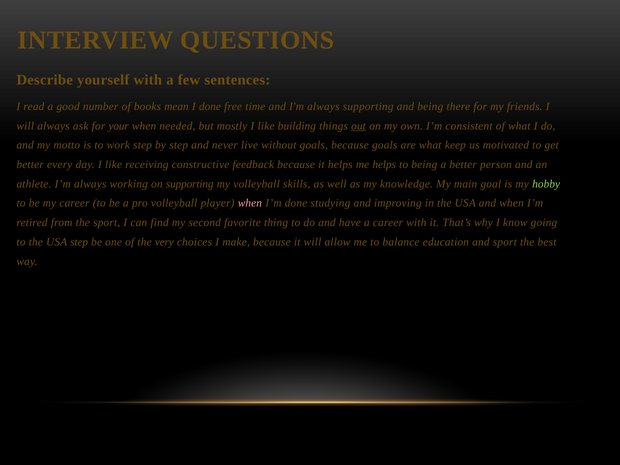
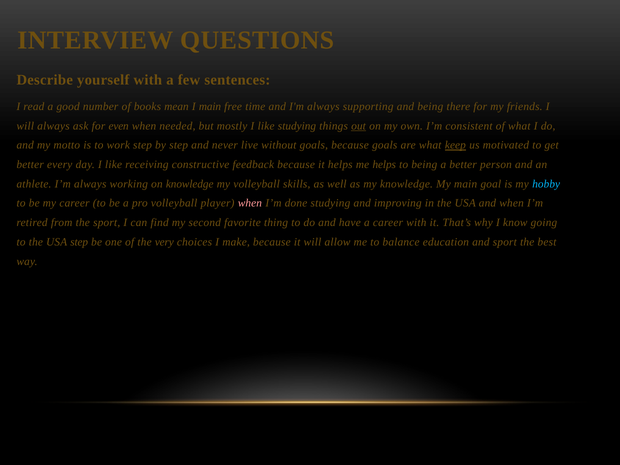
I done: done -> main (210, 106)
your: your -> even (119, 126)
like building: building -> studying (297, 126)
keep underline: none -> present (455, 145)
on supporting: supporting -> knowledge (190, 184)
hobby colour: light green -> light blue (546, 184)
